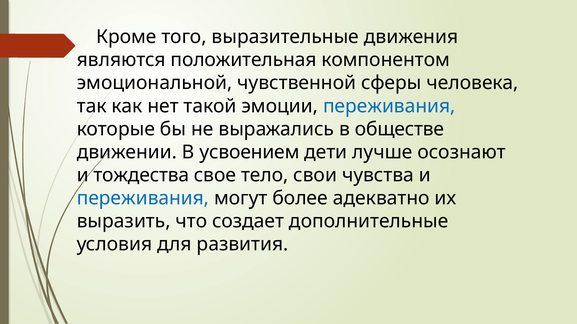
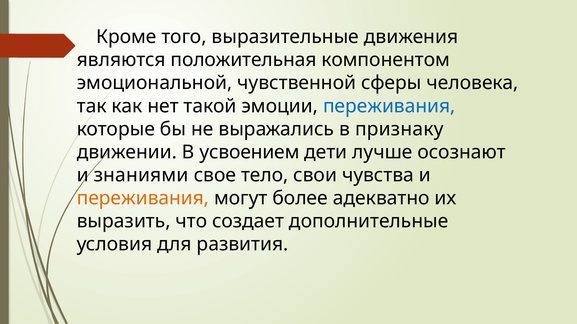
обществе: обществе -> признаку (399, 129)
тождества: тождества -> знаниями (141, 175)
переживания colour: blue -> orange (143, 199)
